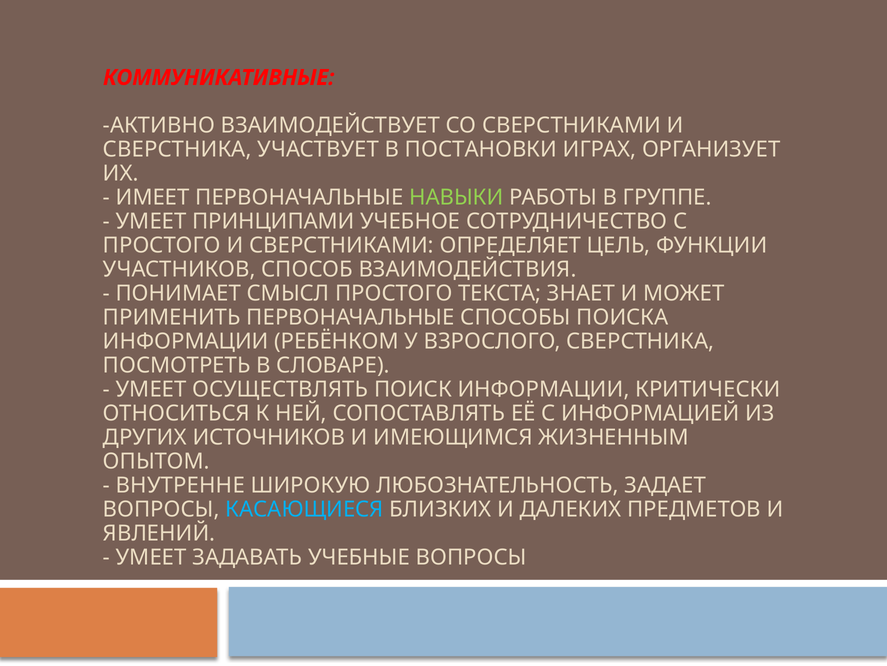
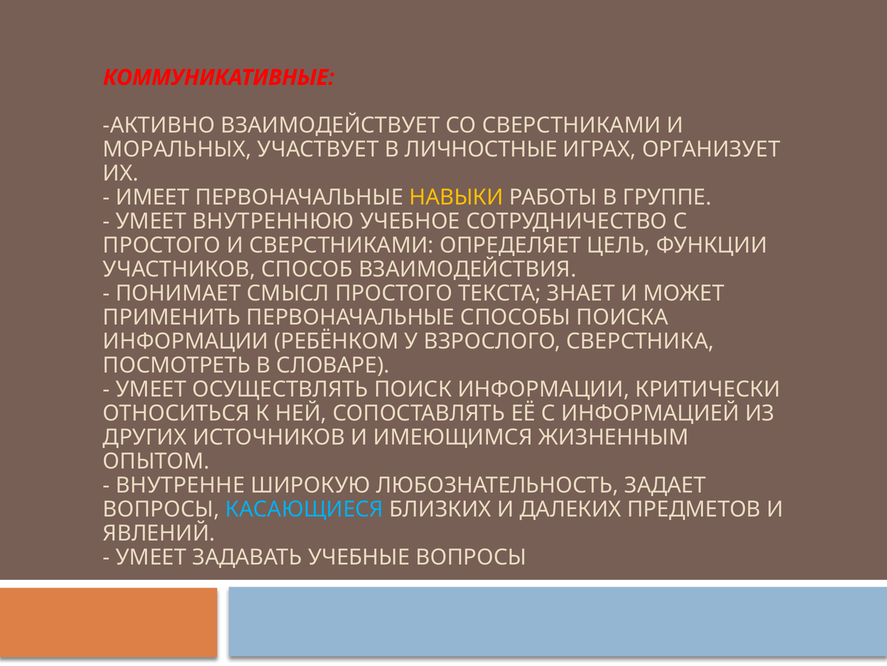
СВЕРСТНИКА: СВЕРСТНИКА -> МОРАЛЬНЫХ (177, 149)
ПОСТАНОВКИ: ПОСТАНОВКИ -> ЛИЧНОСТНЫЕ (481, 149)
НАВЫКИ colour: light green -> yellow (456, 197)
ПРИНЦИПАМИ: ПРИНЦИПАМИ -> ВНУТРЕННЮЮ (273, 221)
